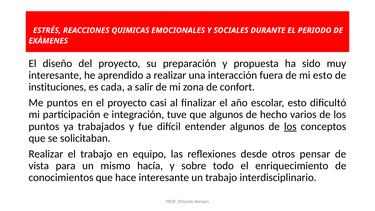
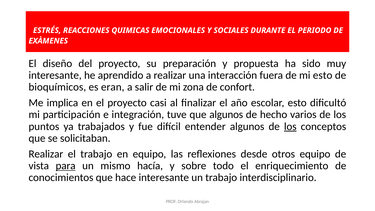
instituciones: instituciones -> bioquímicos (57, 87)
cada: cada -> eran (113, 87)
Me puntos: puntos -> implica (62, 103)
otros pensar: pensar -> equipo (315, 154)
para underline: none -> present (66, 166)
